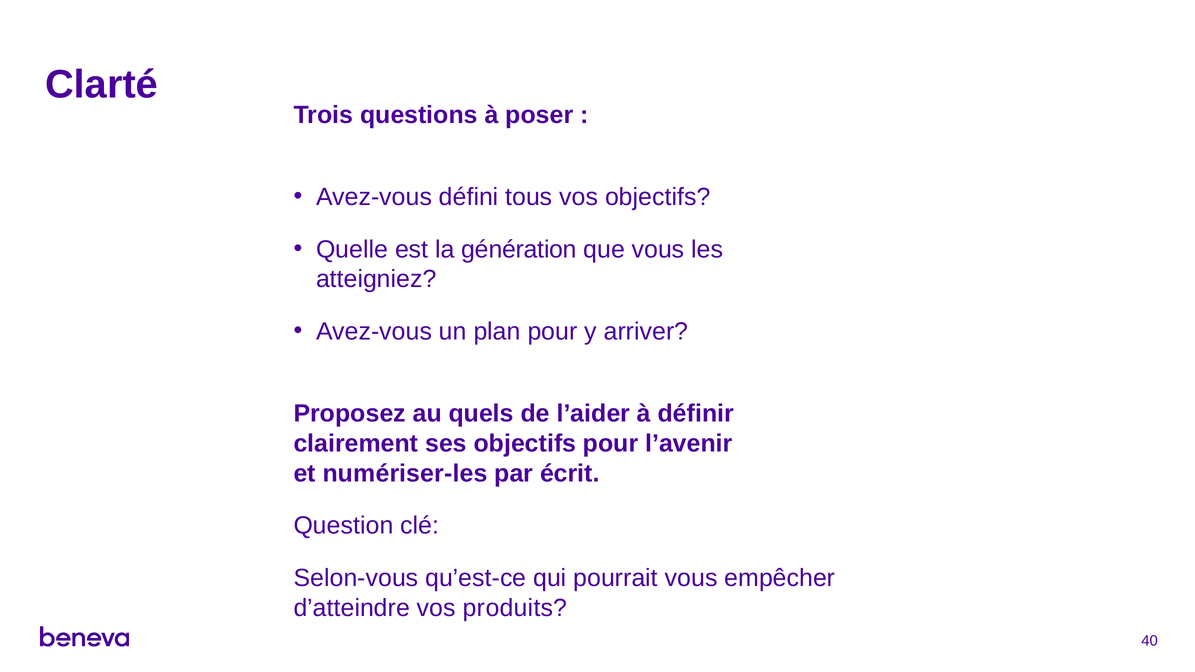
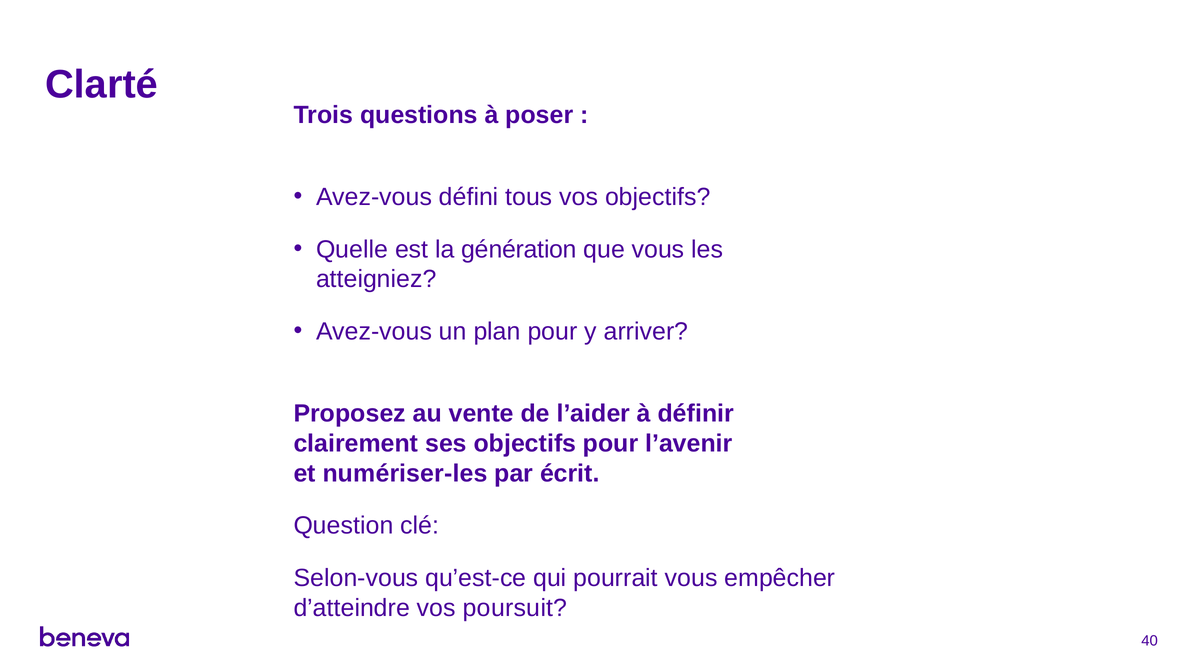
quels: quels -> vente (481, 414)
produits: produits -> poursuit (515, 608)
